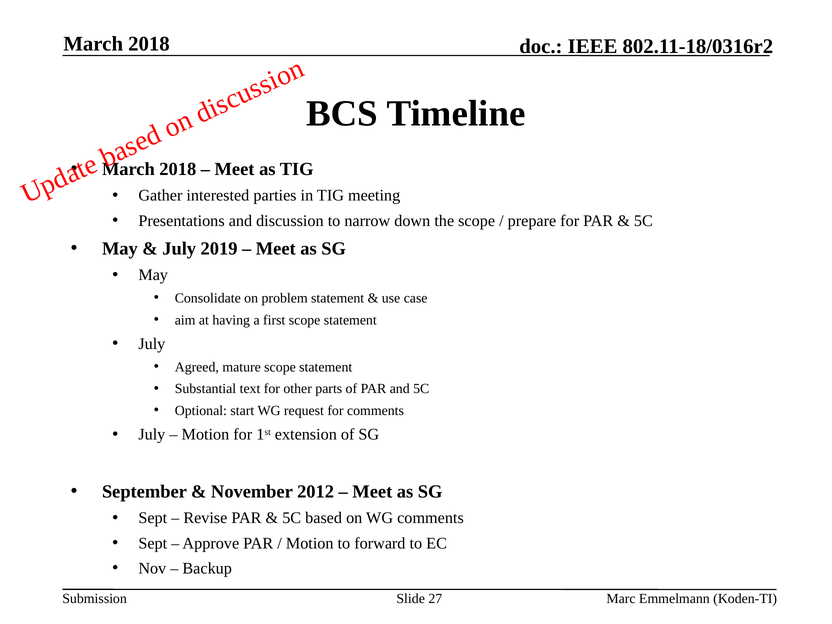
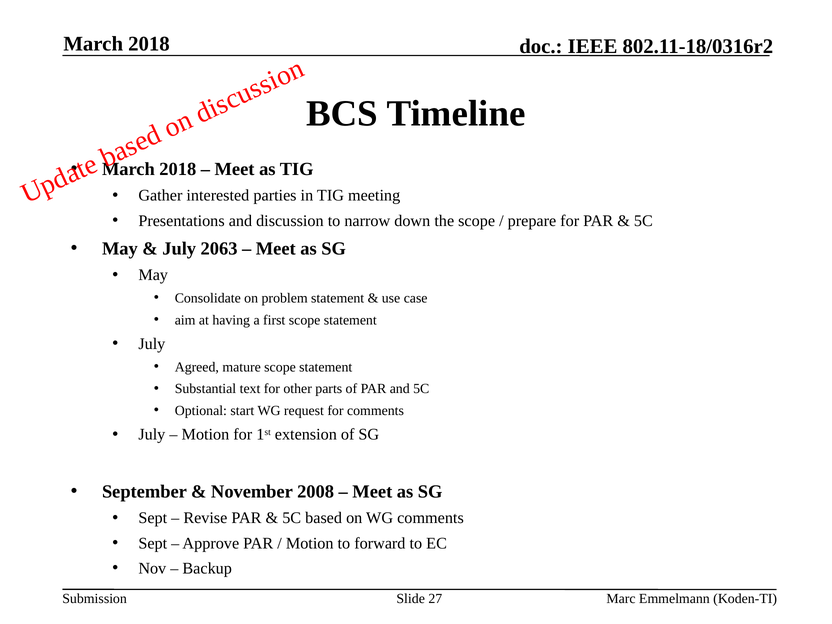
2019: 2019 -> 2063 (219, 249)
2012: 2012 -> 2008 (316, 492)
